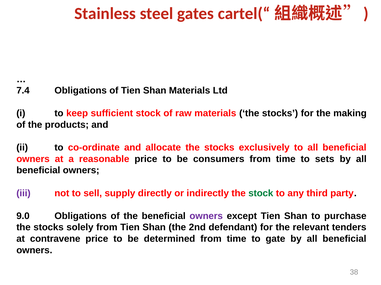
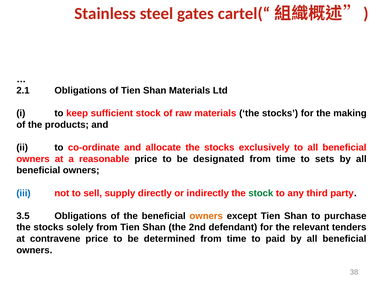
7.4: 7.4 -> 2.1 (23, 91)
consumers: consumers -> designated (219, 159)
iii colour: purple -> blue (23, 194)
9.0: 9.0 -> 3.5 (23, 217)
owners colour: purple -> orange (206, 217)
gate: gate -> paid (275, 239)
